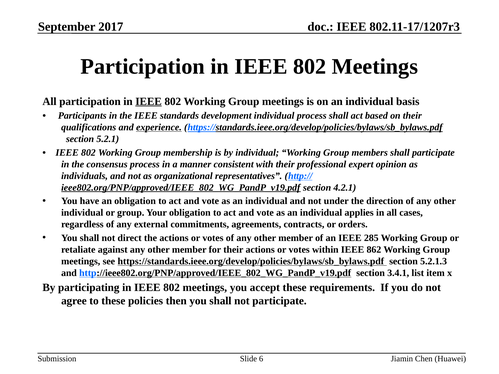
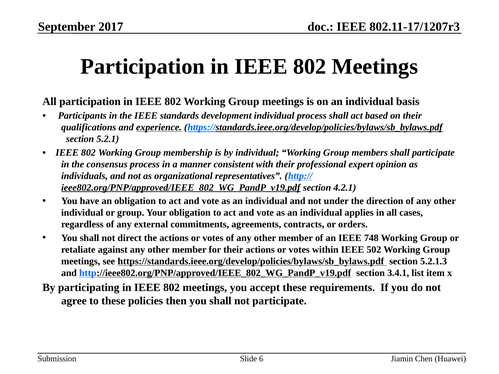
IEEE underline: present -> none (149, 101)
285: 285 -> 748 (371, 238)
862: 862 -> 502 (374, 250)
